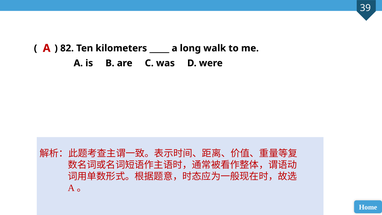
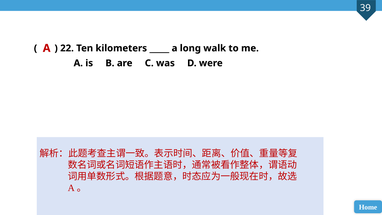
82: 82 -> 22 (67, 48)
